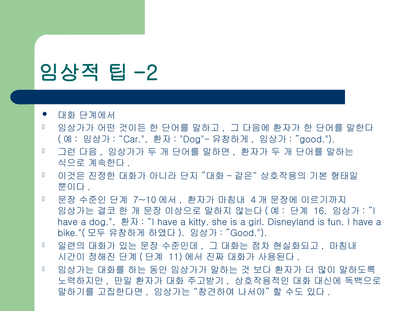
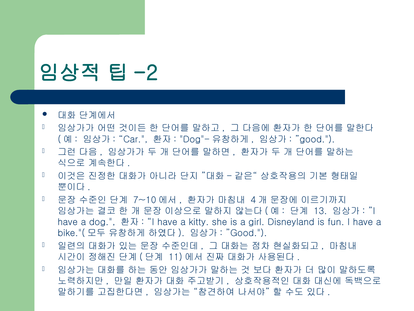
16: 16 -> 13 (320, 211)
